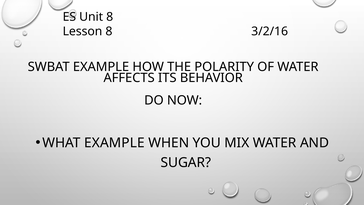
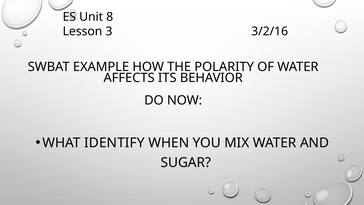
Lesson 8: 8 -> 3 (109, 31)
WHAT EXAMPLE: EXAMPLE -> IDENTIFY (114, 143)
